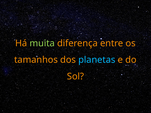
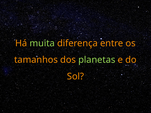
planetas colour: light blue -> light green (97, 60)
